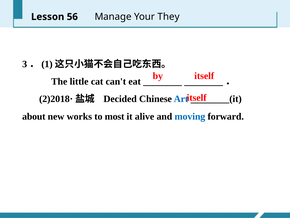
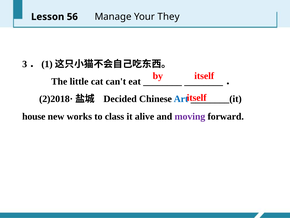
about: about -> house (34, 116)
most: most -> class (114, 116)
moving colour: blue -> purple (190, 116)
